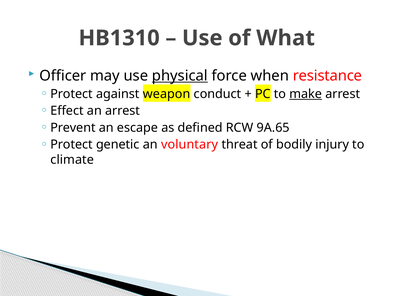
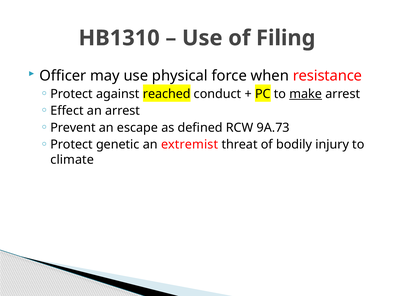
What: What -> Filing (286, 38)
physical underline: present -> none (180, 76)
weapon: weapon -> reached (167, 94)
9A.65: 9A.65 -> 9A.73 (273, 127)
voluntary: voluntary -> extremist (190, 144)
